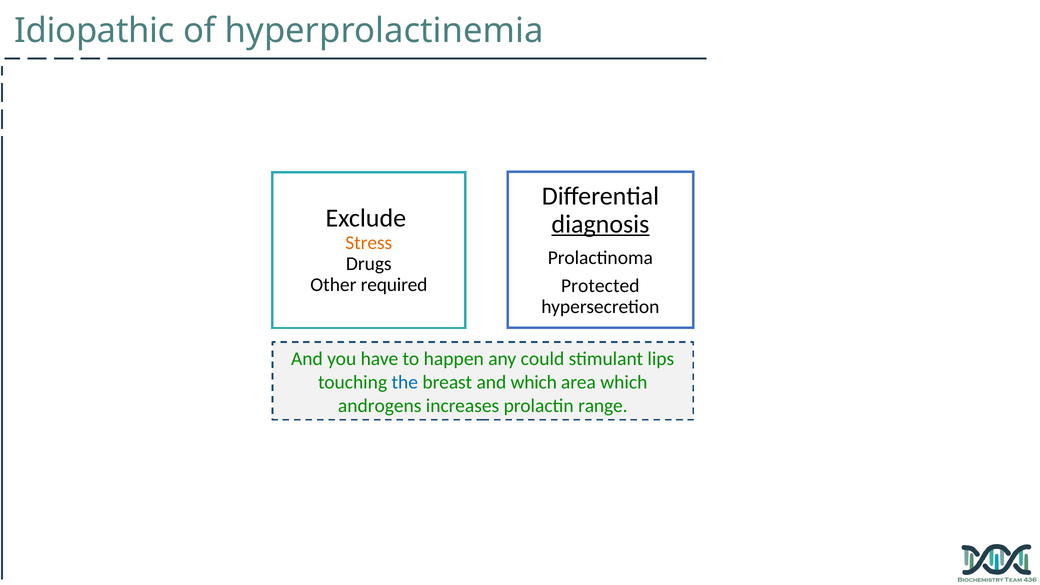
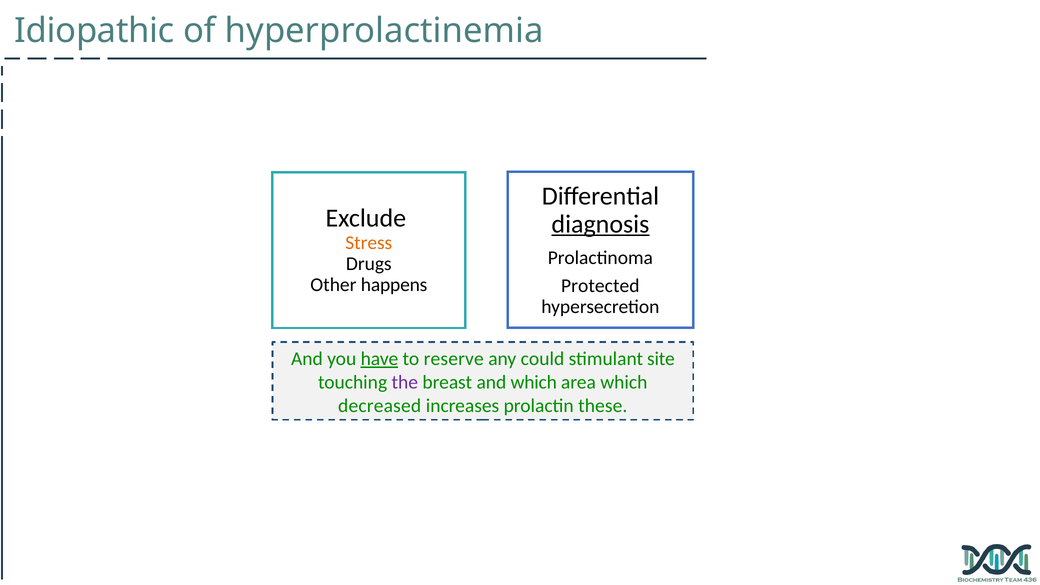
required: required -> happens (394, 285)
have underline: none -> present (379, 359)
happen: happen -> reserve (454, 359)
lips: lips -> site (661, 359)
the colour: blue -> purple (405, 382)
androgens: androgens -> decreased (380, 406)
range: range -> these (603, 406)
